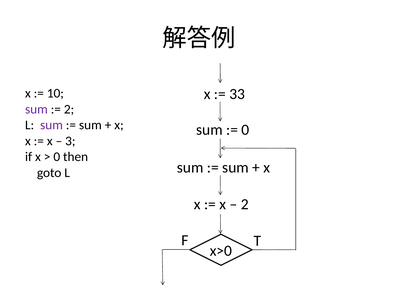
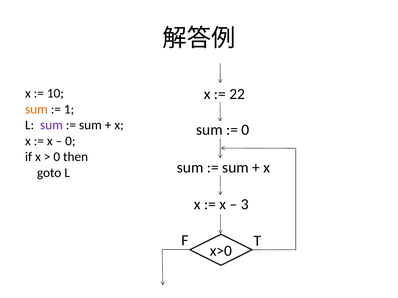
33: 33 -> 22 (237, 94)
sum colour: purple -> orange (36, 109)
2: 2 -> 1 (69, 109)
3: 3 -> 0 (70, 141)
2: 2 -> 3 (245, 205)
